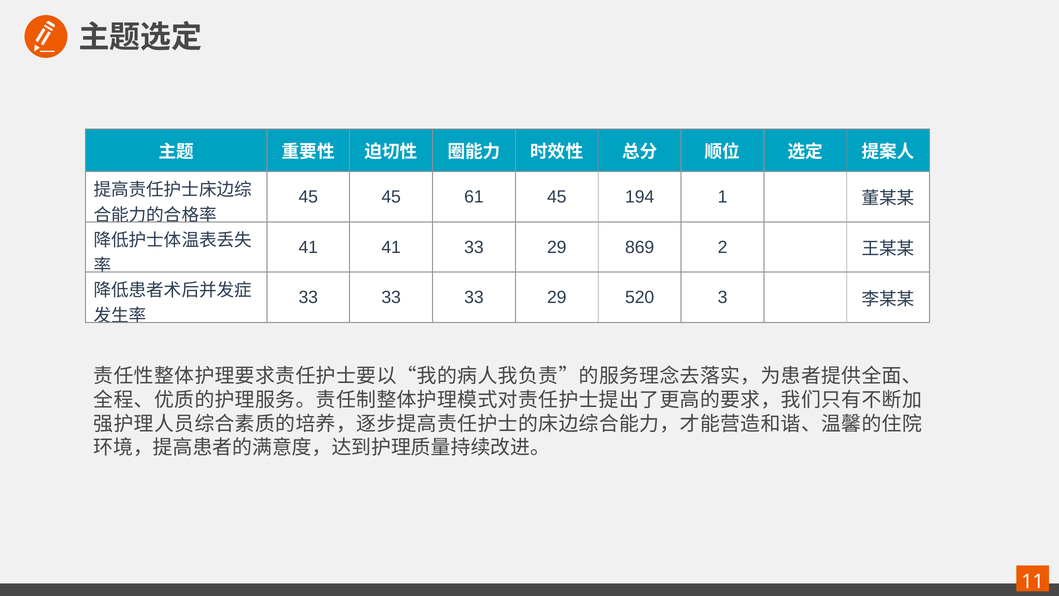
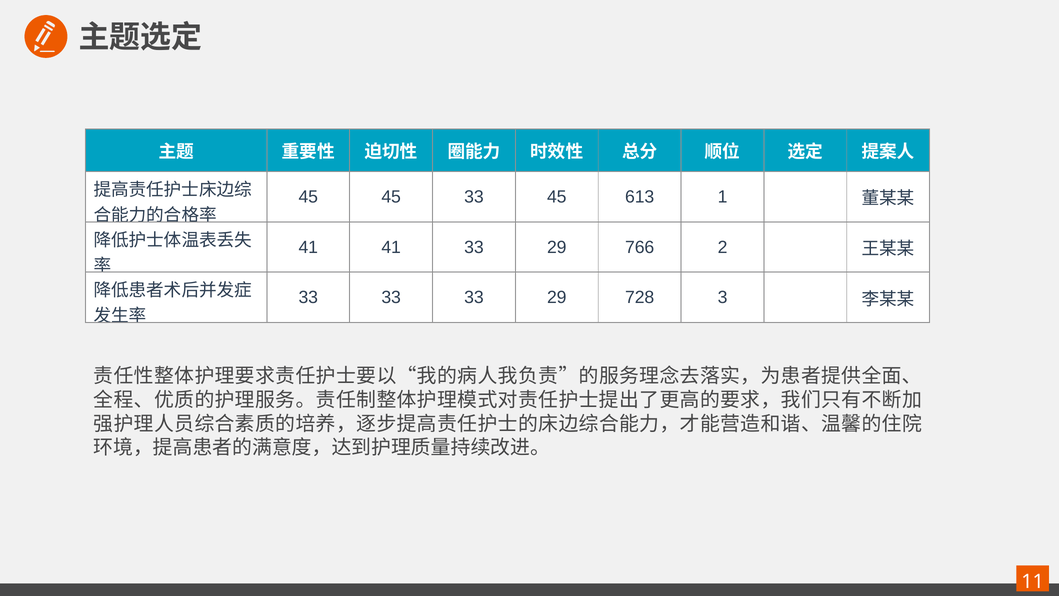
45 61: 61 -> 33 (474, 197)
194: 194 -> 613 (640, 197)
869: 869 -> 766 (640, 247)
520: 520 -> 728 (640, 297)
